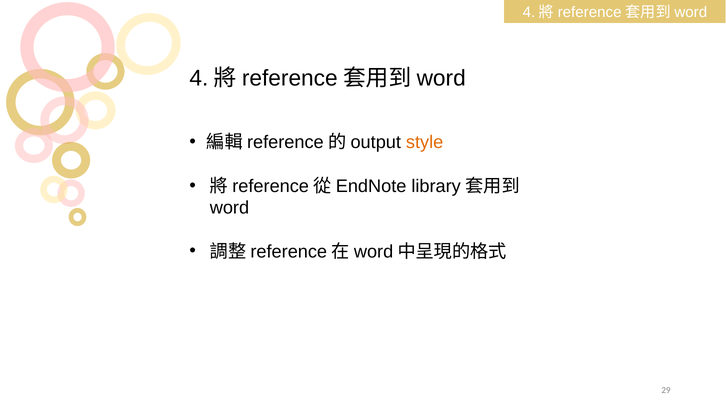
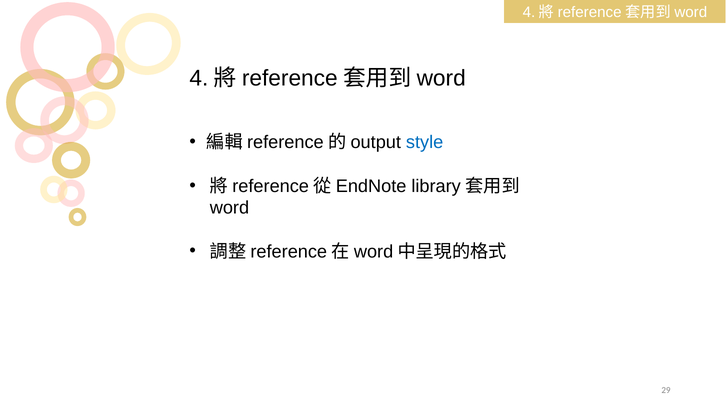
style colour: orange -> blue (425, 142)
